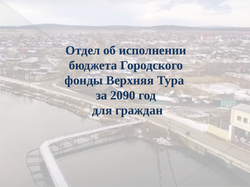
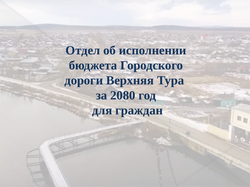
фонды: фонды -> дороги (84, 81)
2090: 2090 -> 2080 (123, 96)
